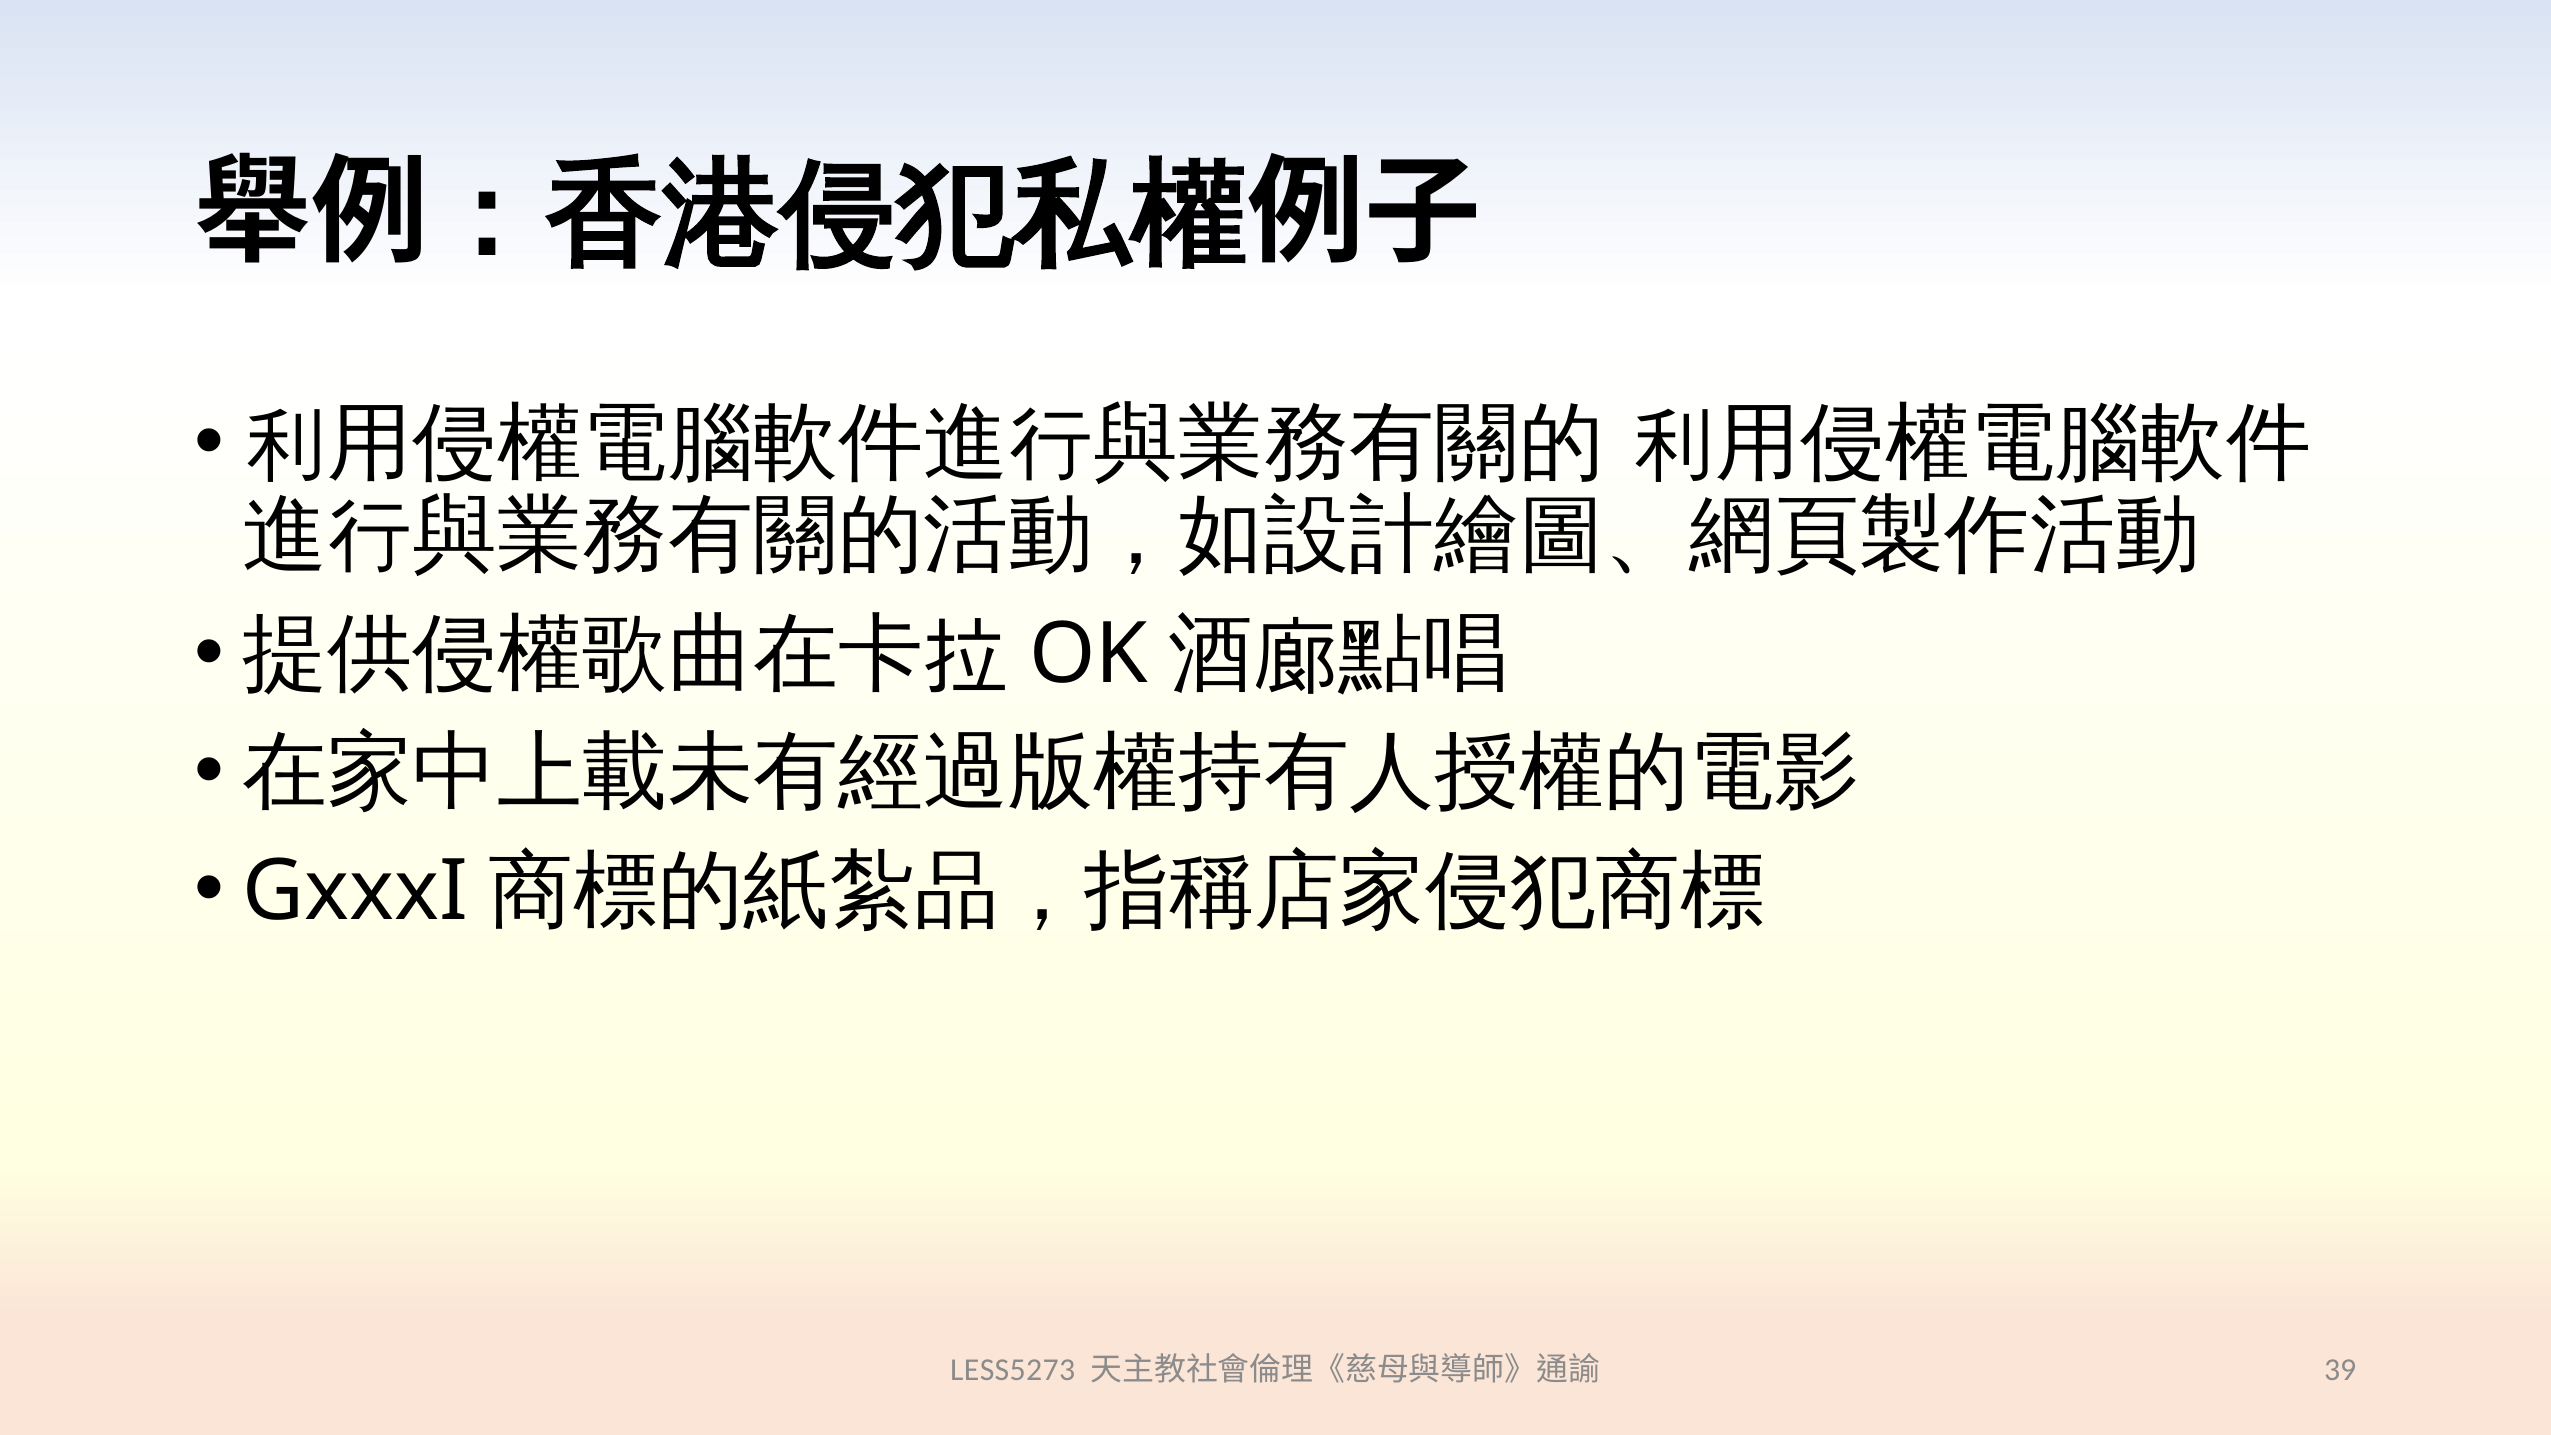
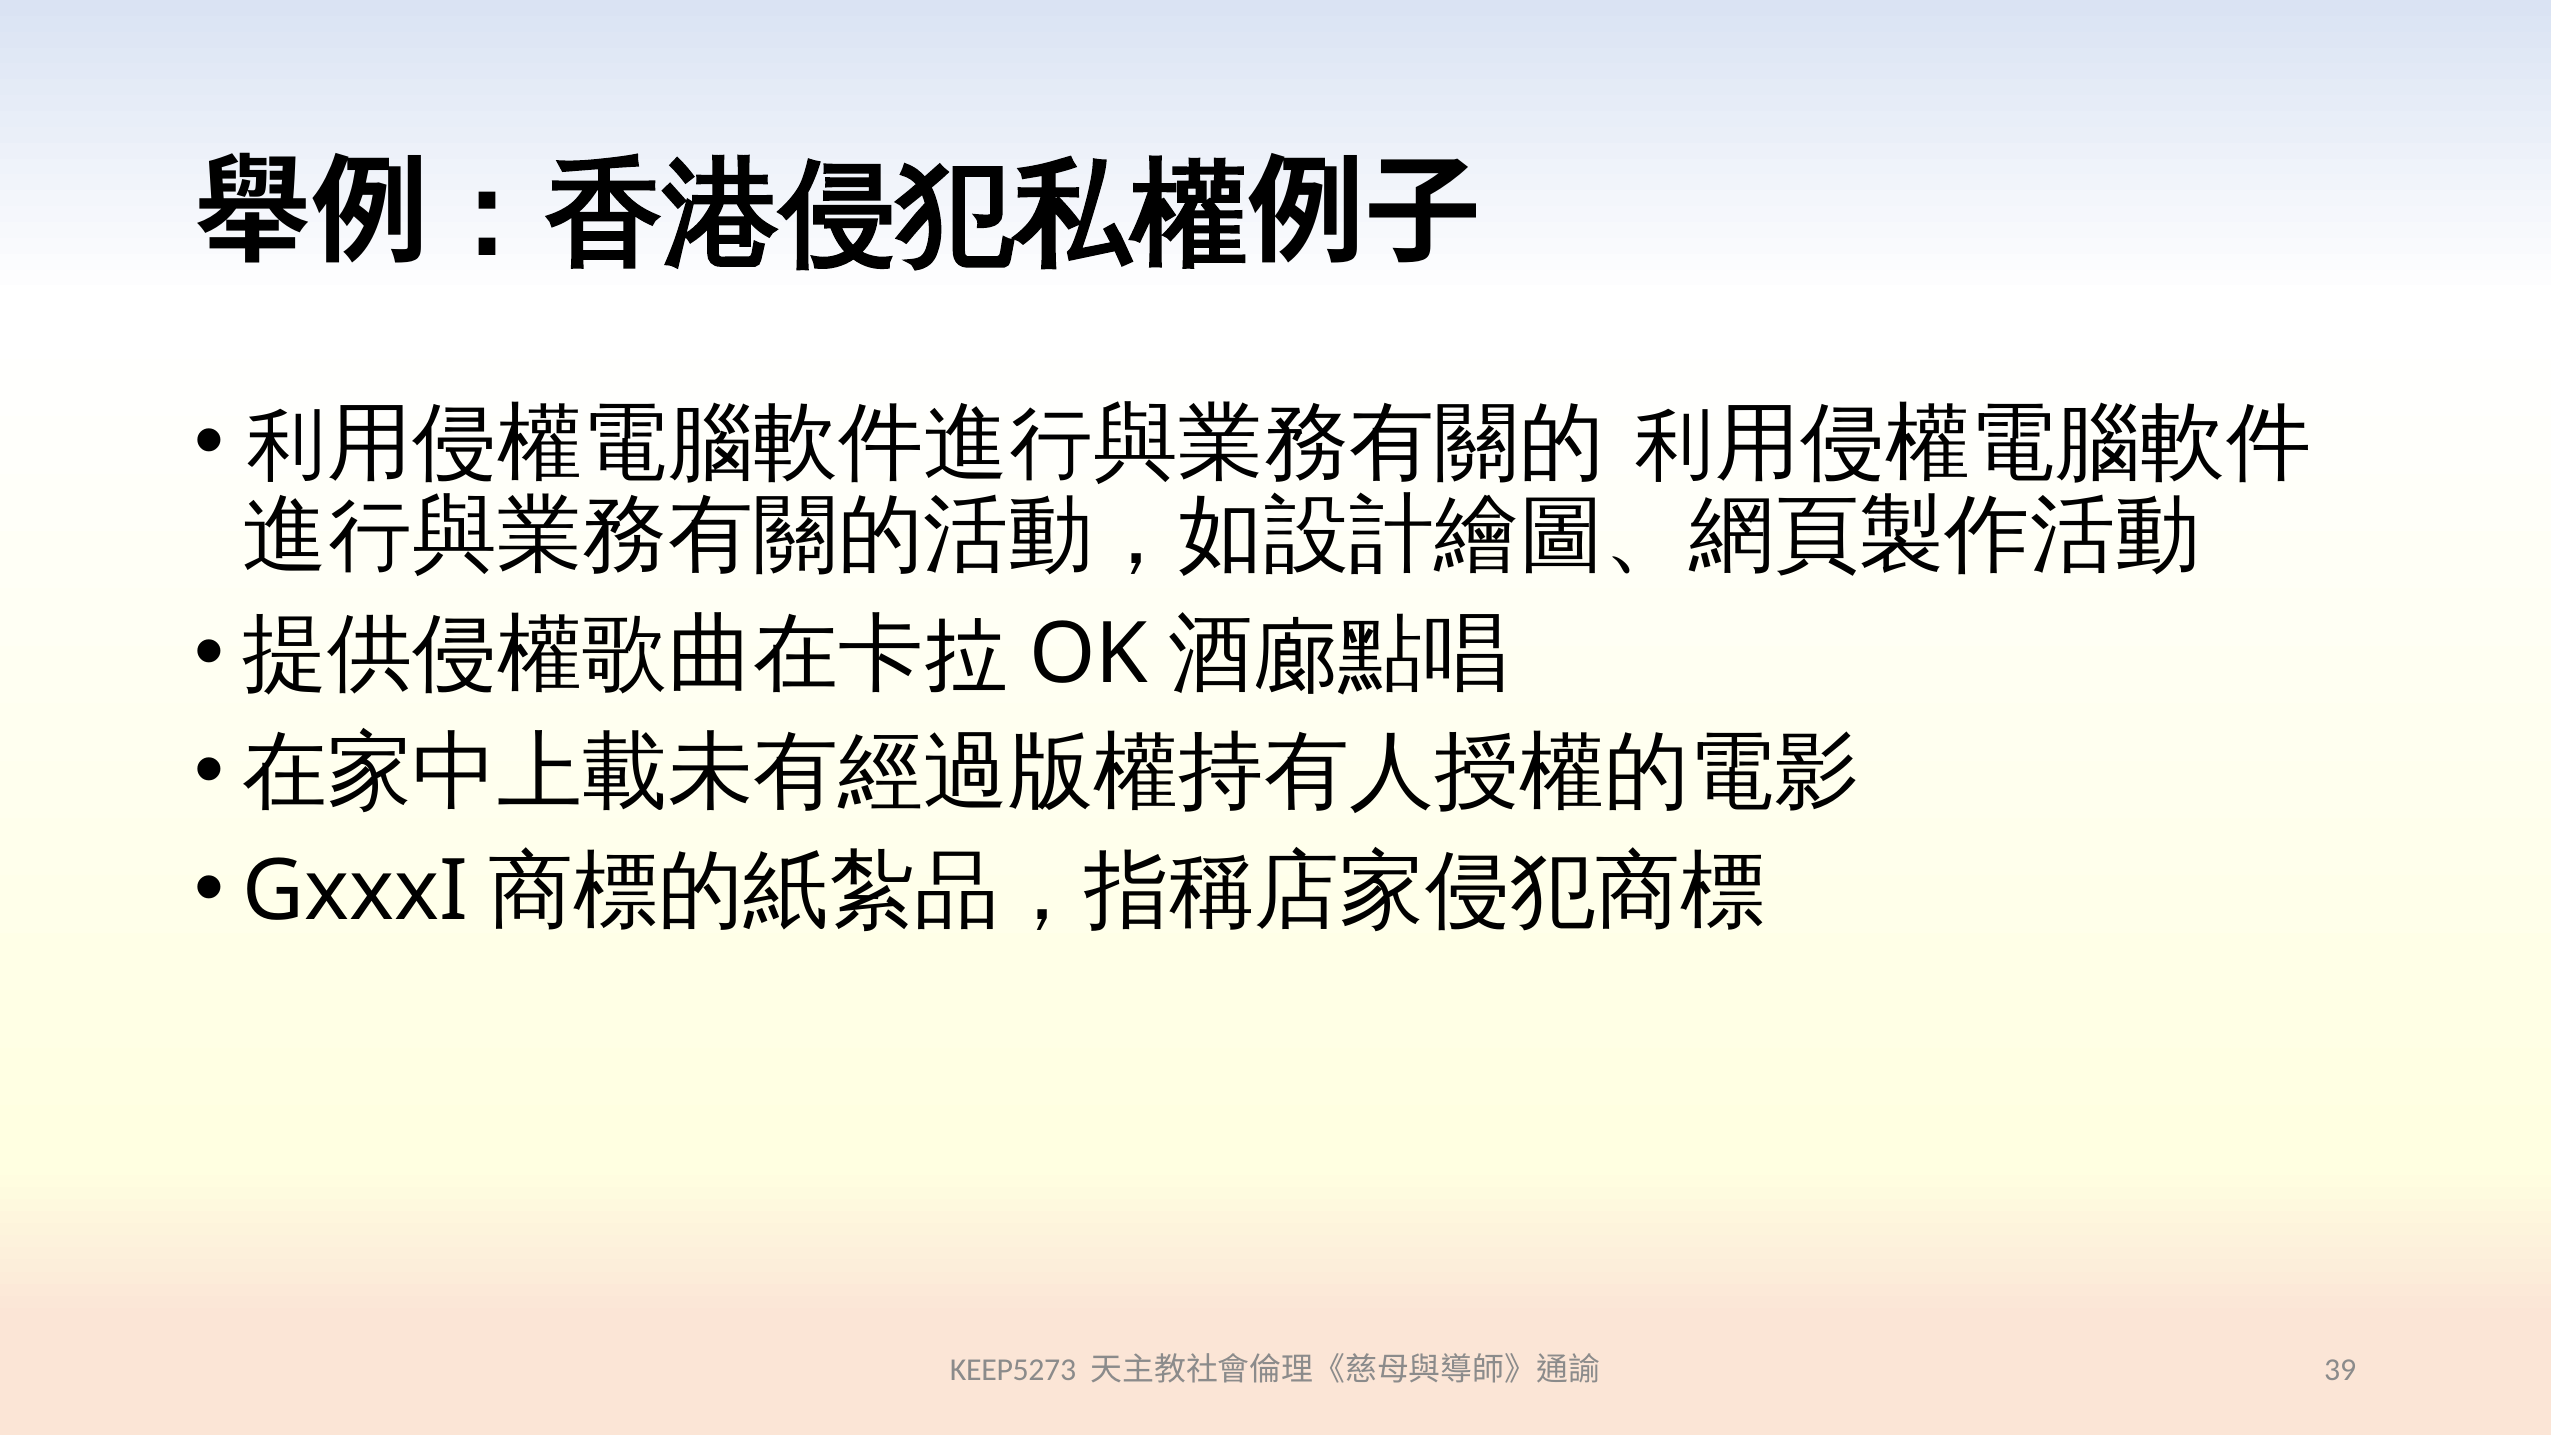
LESS5273: LESS5273 -> KEEP5273 (1013, 1370)
